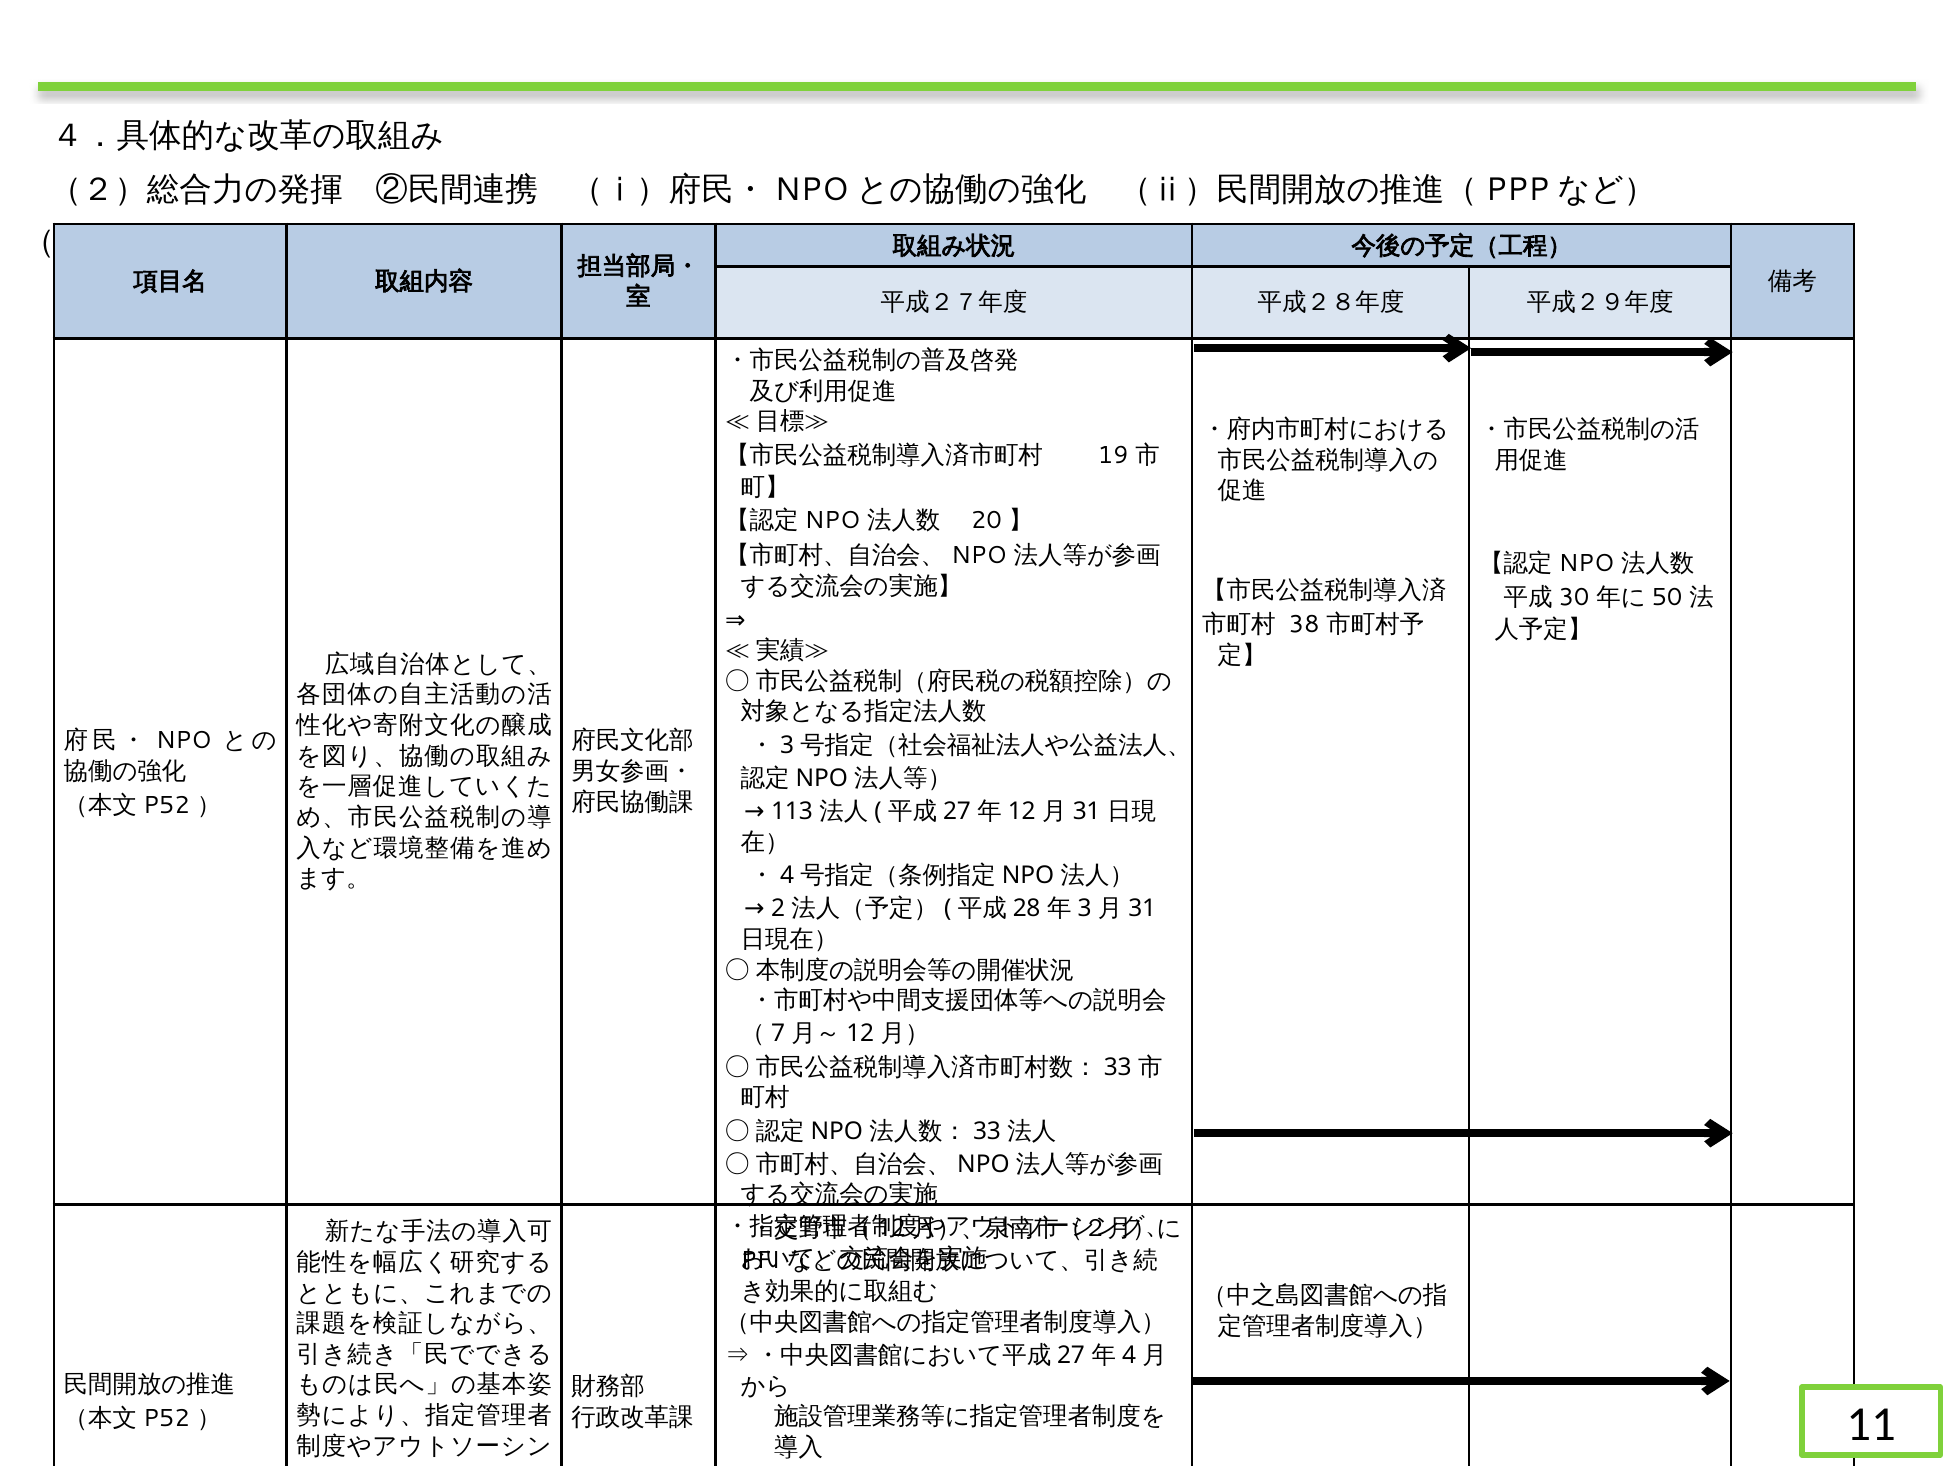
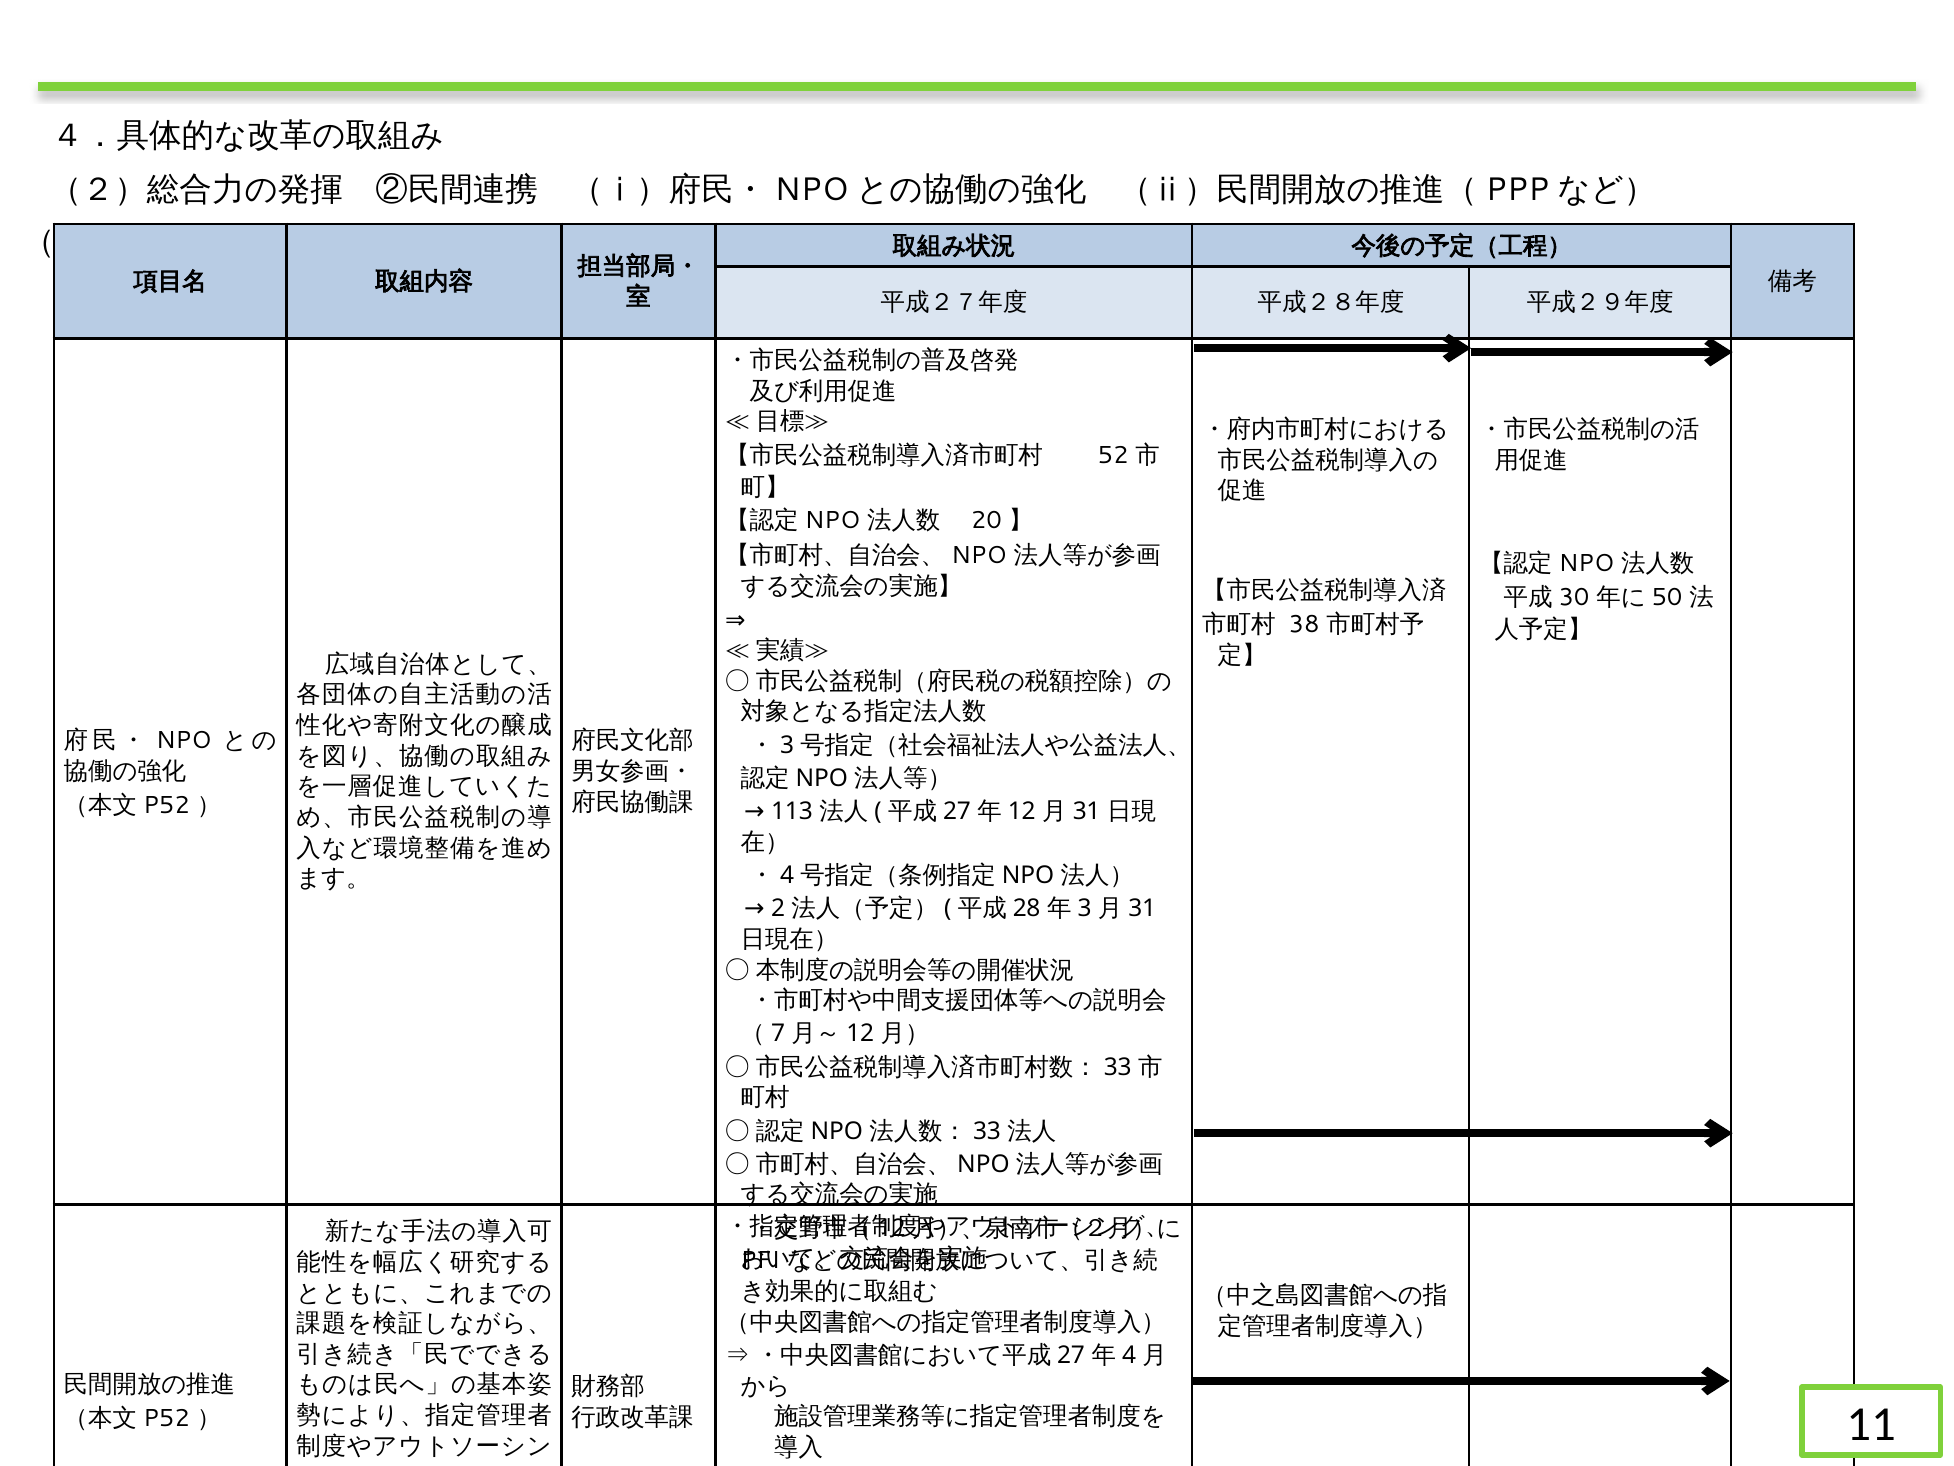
19: 19 -> 52 (1113, 456)
